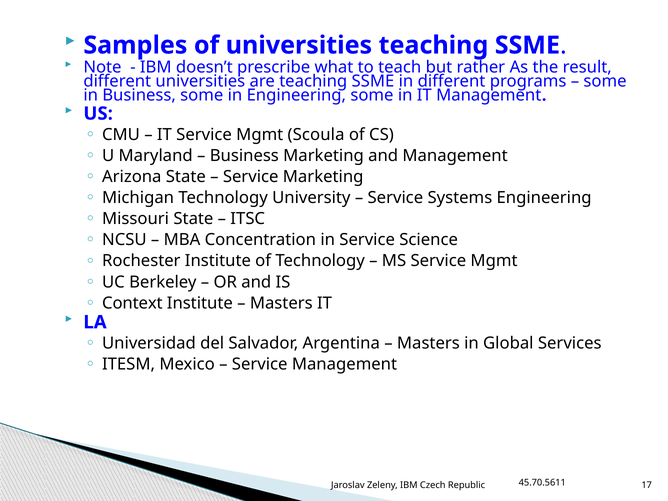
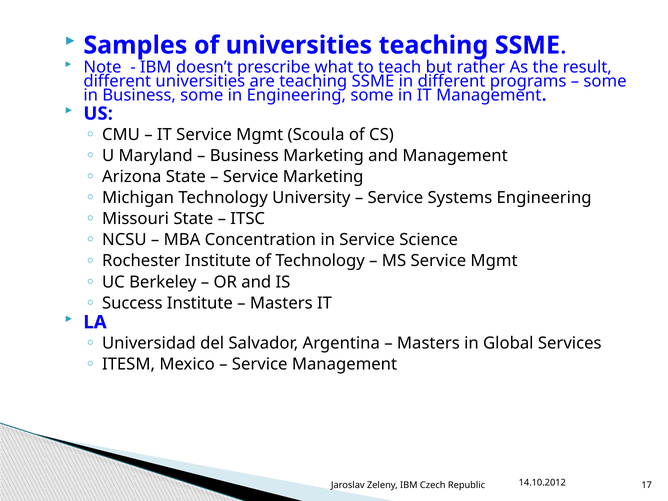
Context: Context -> Success (132, 303)
45.70.5611: 45.70.5611 -> 14.10.2012 (542, 483)
